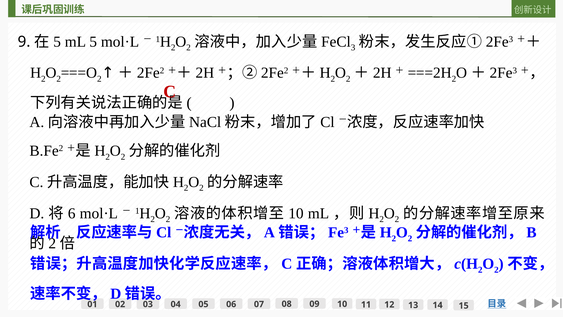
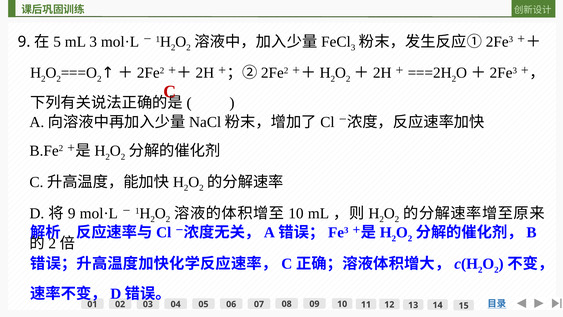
mL 5: 5 -> 3 (93, 42)
6: 6 -> 9 (72, 213)
